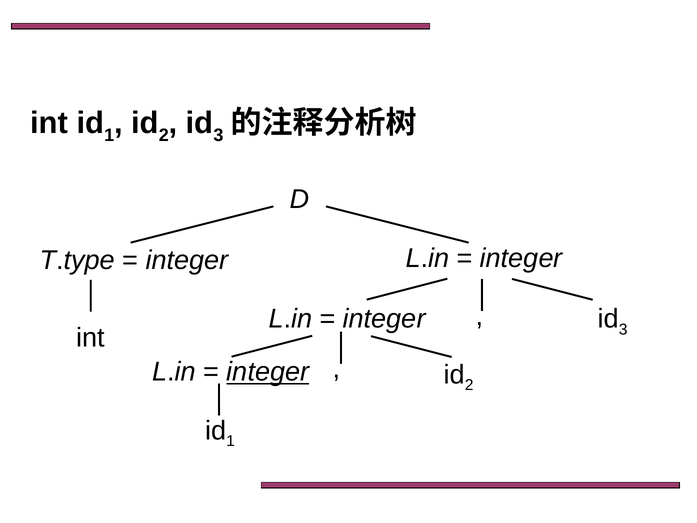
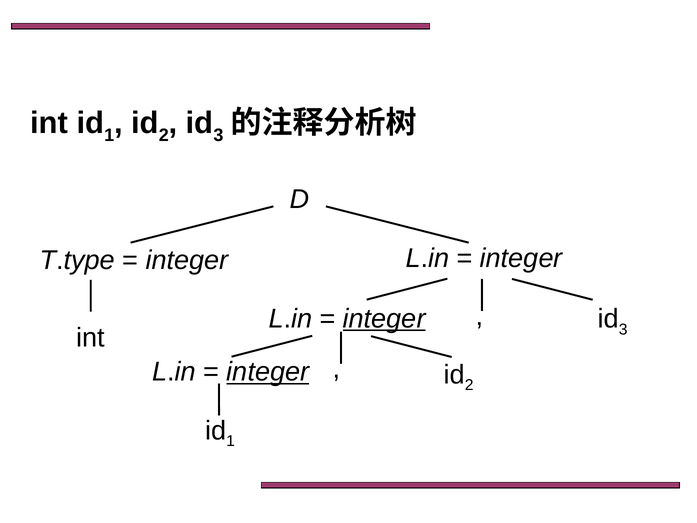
integer underline: none -> present (384, 318)
